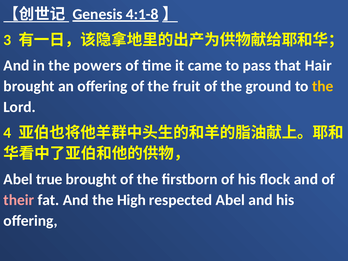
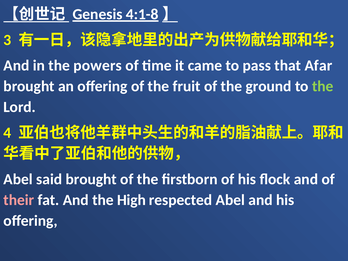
Hair: Hair -> Afar (318, 66)
the colour: yellow -> light green (323, 86)
true: true -> said (49, 179)
